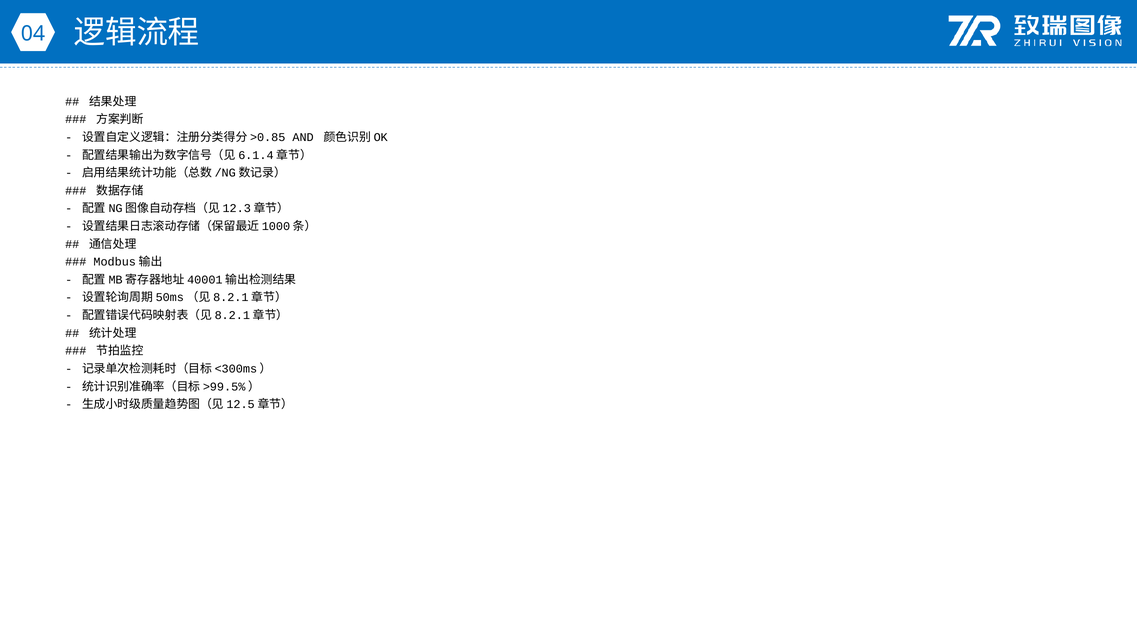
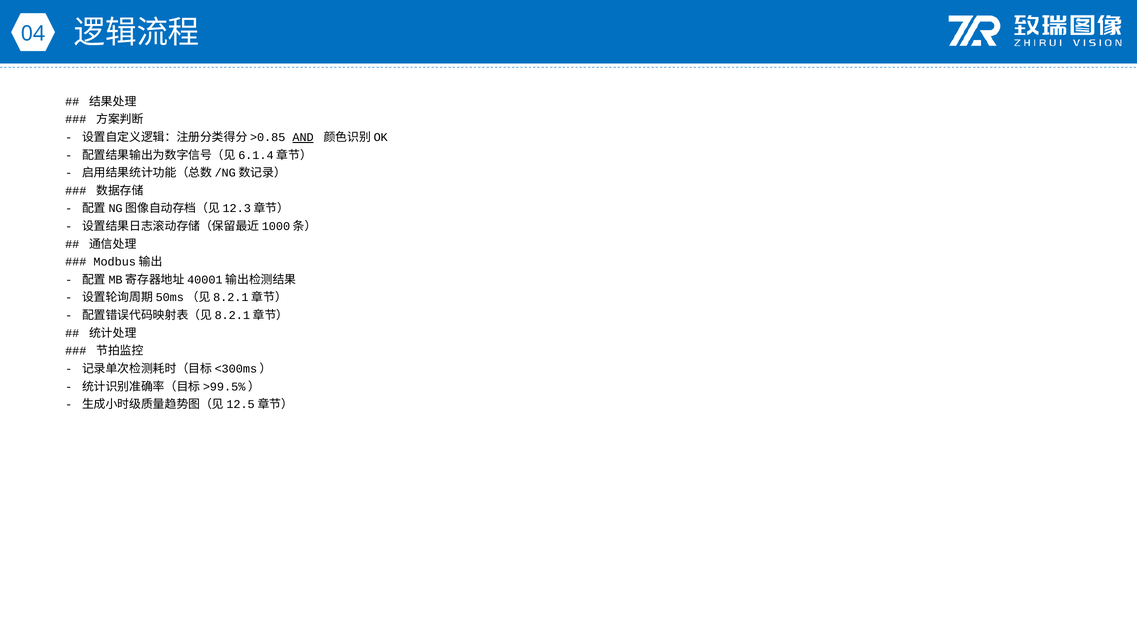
AND underline: none -> present (303, 137)
